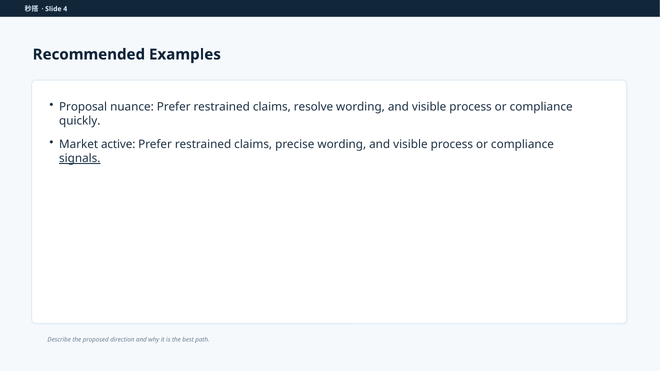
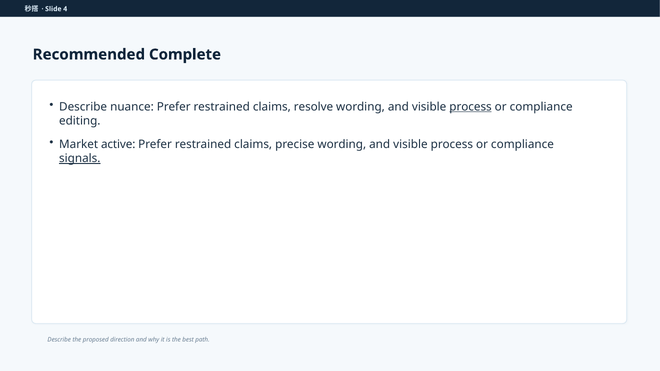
Examples: Examples -> Complete (185, 55)
Proposal: Proposal -> Describe (83, 107)
process underline: none -> present (471, 107)
quickly: quickly -> editing (80, 121)
